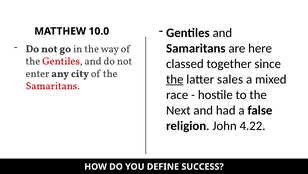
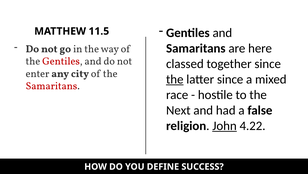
10.0: 10.0 -> 11.5 (99, 31)
latter sales: sales -> since (230, 79)
John underline: none -> present (225, 125)
